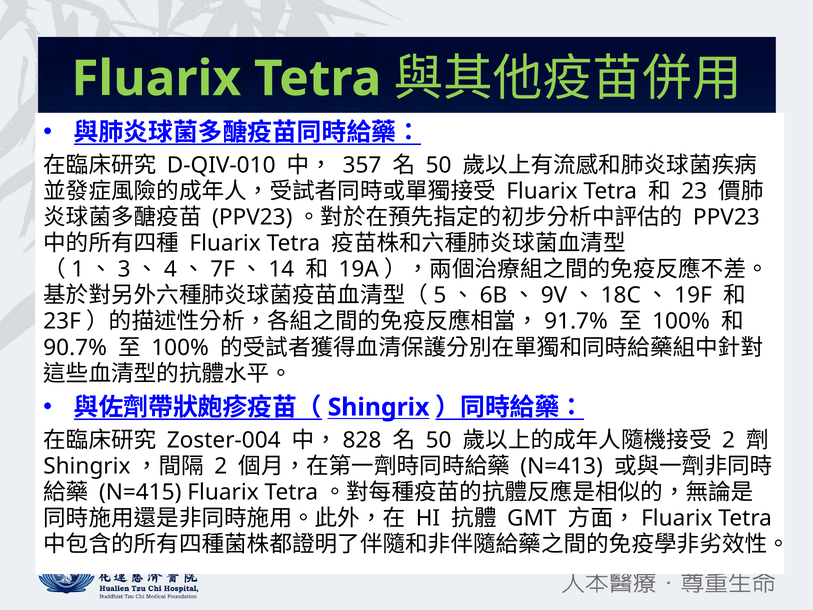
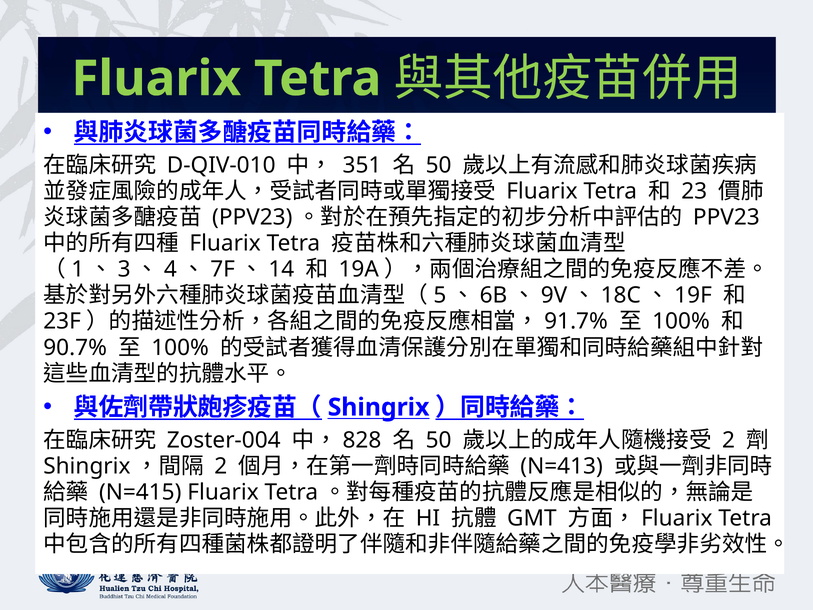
357: 357 -> 351 (362, 165)
